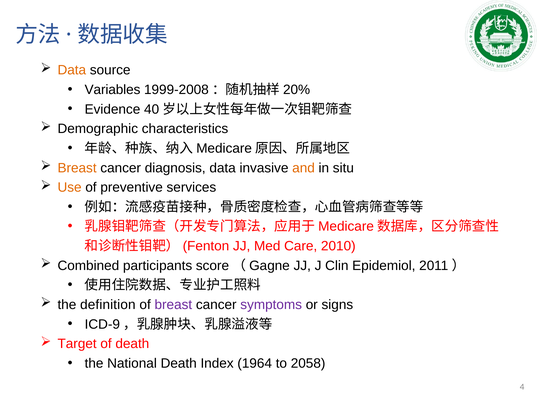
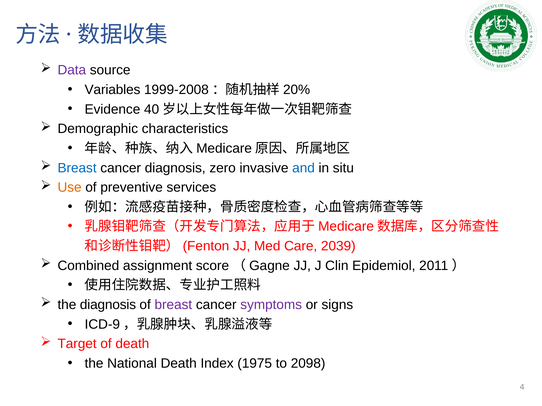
Data colour: orange -> purple (72, 70)
Breast colour: orange -> blue (77, 168)
diagnosis data: data -> zero (223, 168)
and colour: orange -> blue (304, 168)
2010: 2010 -> 2039 (338, 246)
participants: participants -> assignment (158, 266)
the definition: definition -> diagnosis (108, 305)
1964: 1964 -> 1975 (255, 364)
2058: 2058 -> 2098 (308, 364)
